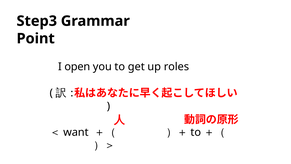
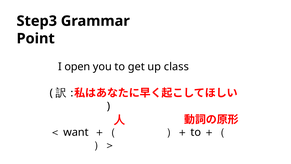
roles: roles -> class (176, 67)
